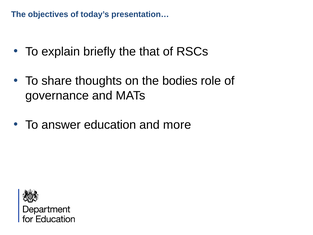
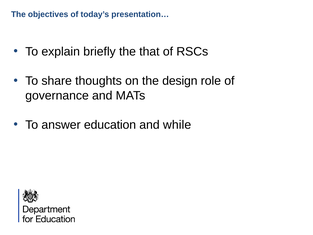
bodies: bodies -> design (180, 81)
more: more -> while (177, 125)
